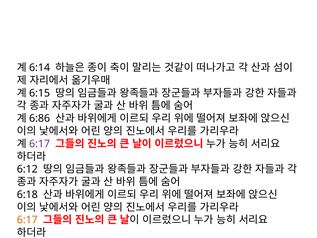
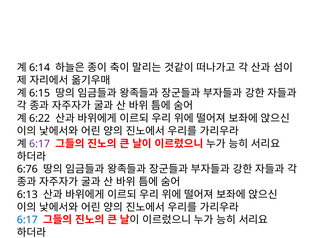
6:86: 6:86 -> 6:22 (40, 118)
6:12: 6:12 -> 6:76 (27, 169)
6:18: 6:18 -> 6:13 (27, 194)
6:17 colour: orange -> blue (27, 220)
